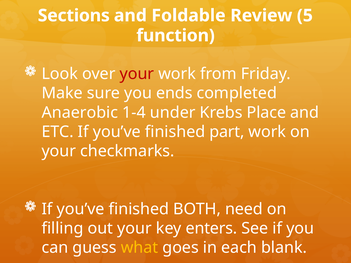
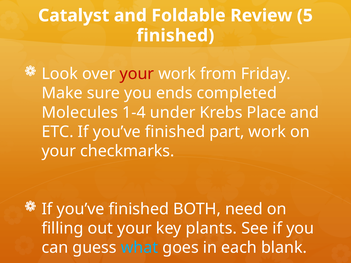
Sections: Sections -> Catalyst (74, 16)
function: function -> finished (175, 36)
Anaerobic: Anaerobic -> Molecules (80, 113)
enters: enters -> plants (211, 229)
what colour: yellow -> light blue (140, 248)
